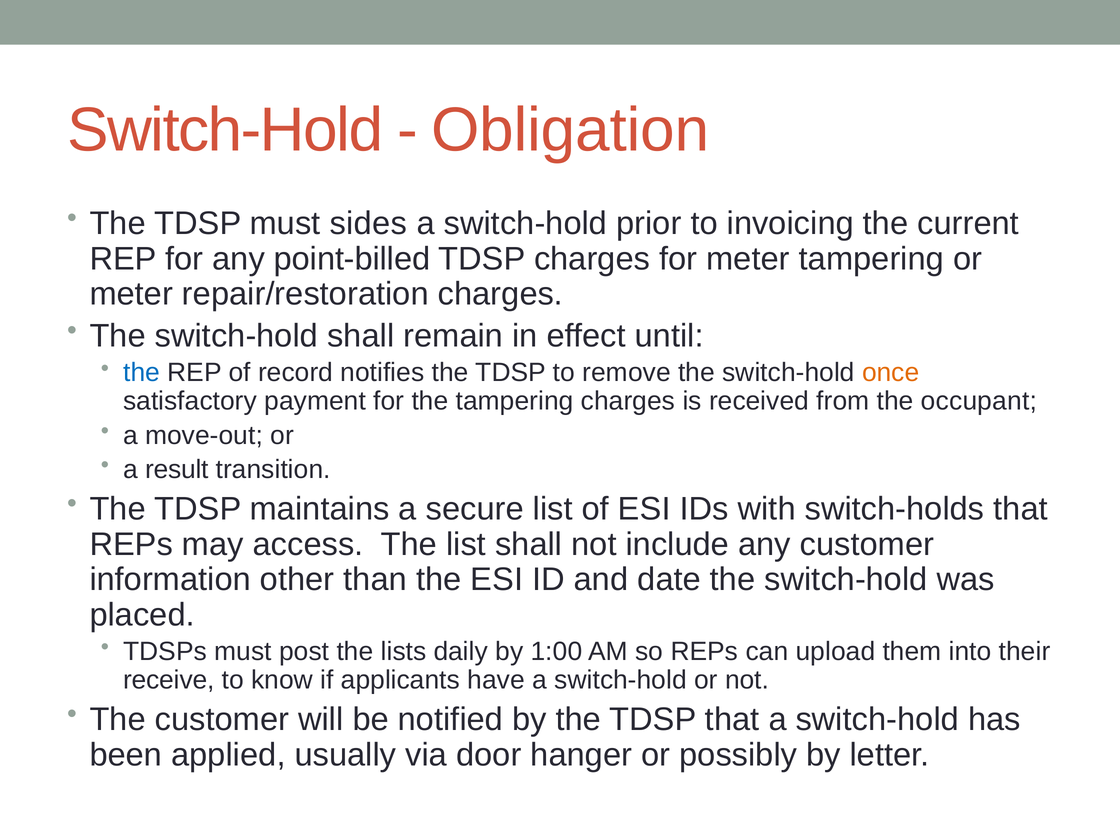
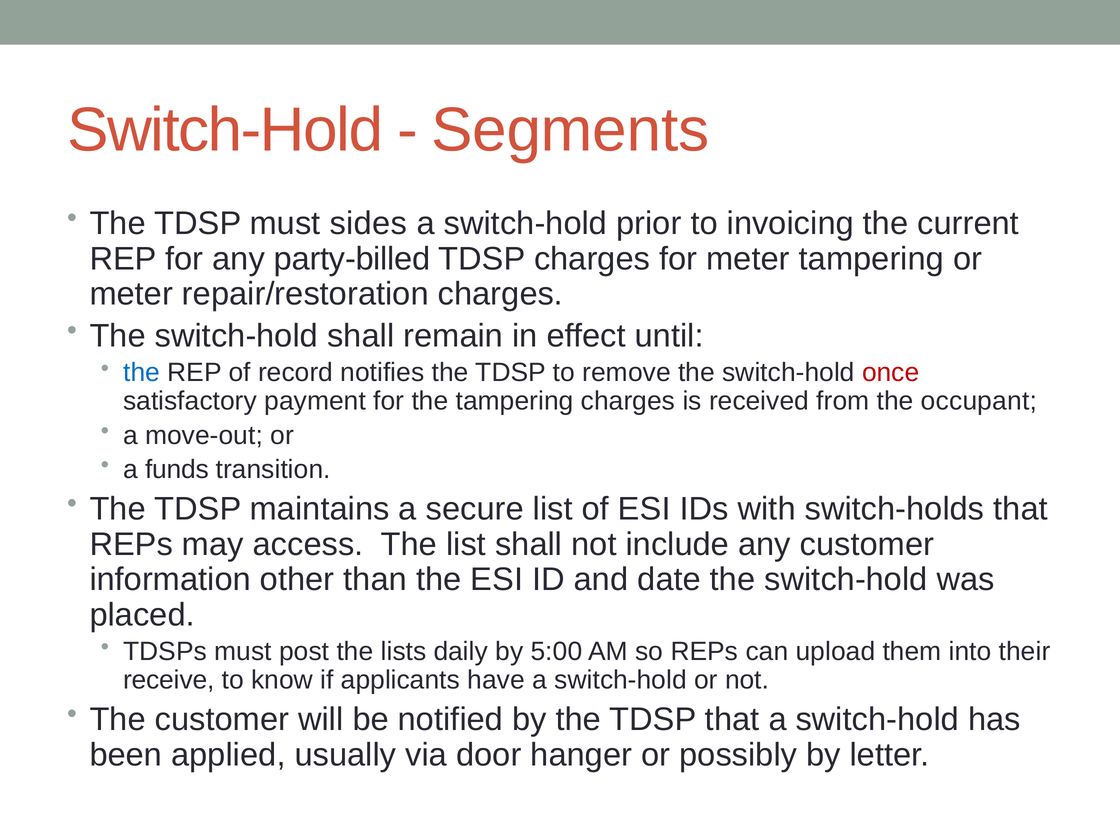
Obligation: Obligation -> Segments (570, 130)
point-billed: point-billed -> party-billed (352, 259)
once colour: orange -> red (891, 373)
result: result -> funds (177, 470)
1:00: 1:00 -> 5:00 (556, 651)
